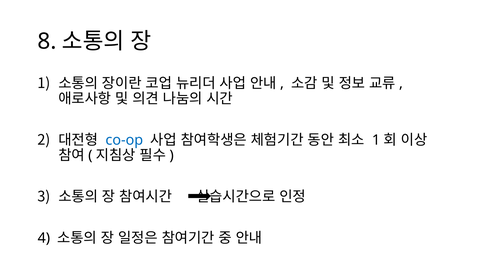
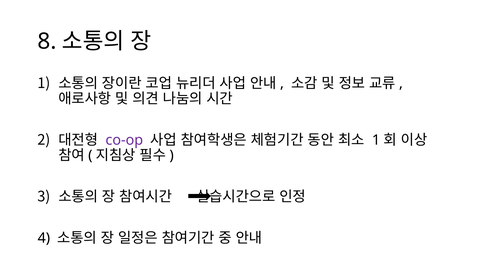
co-op colour: blue -> purple (124, 140)
